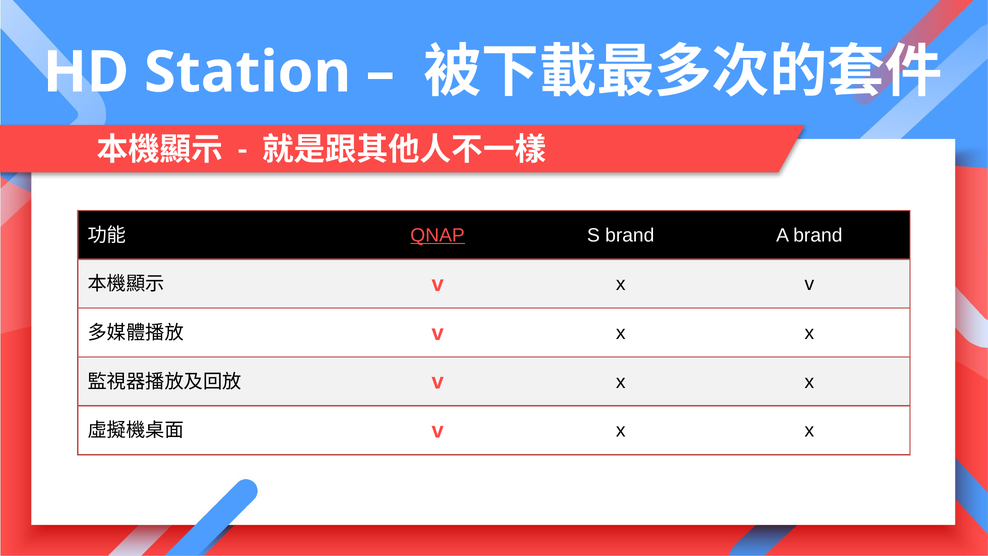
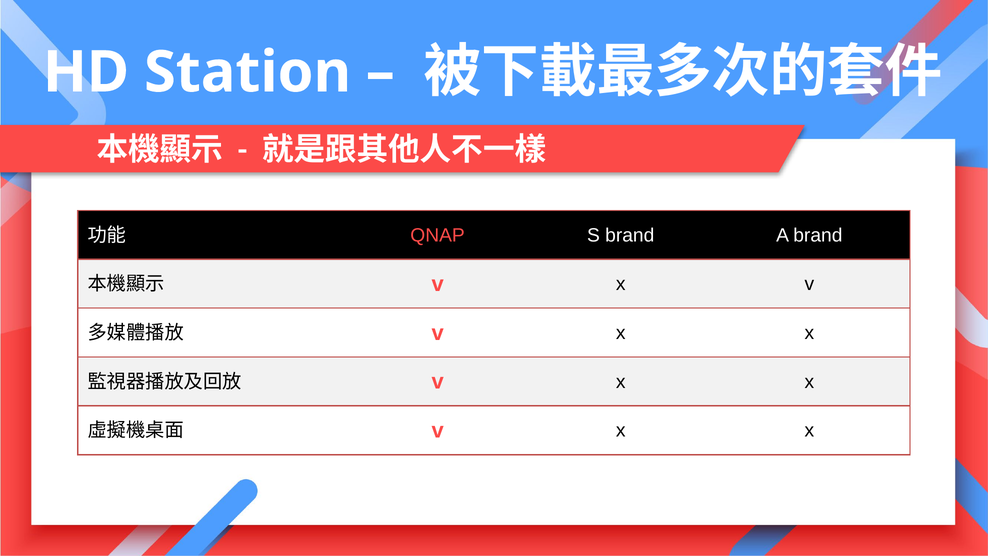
QNAP underline: present -> none (438, 235)
